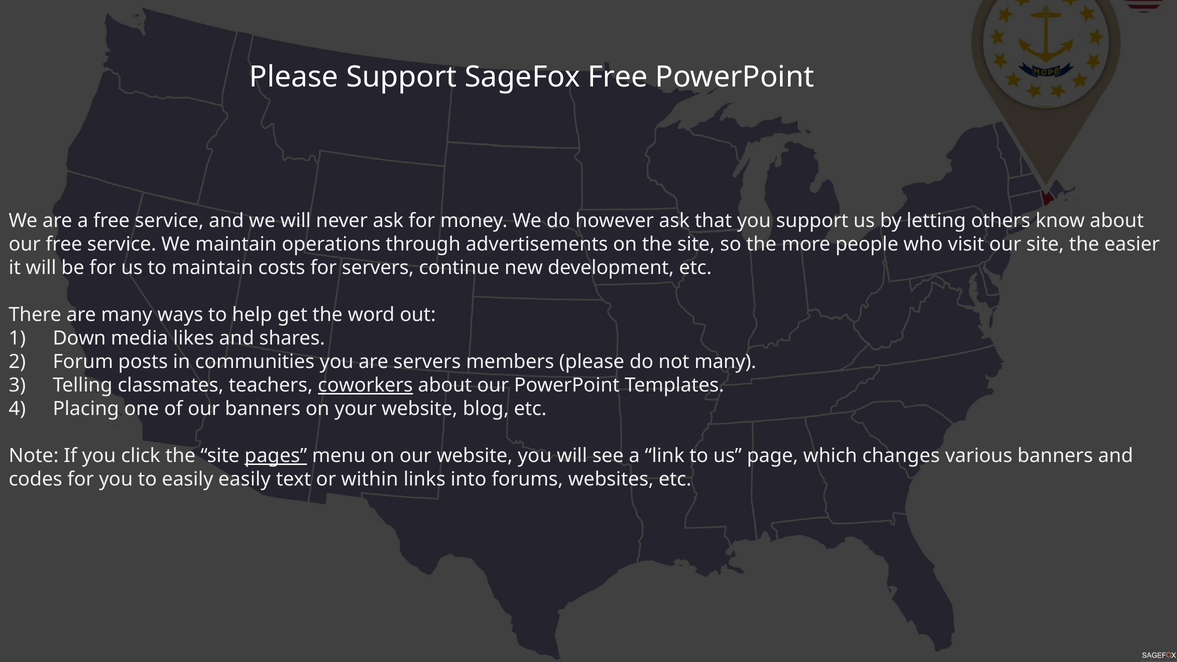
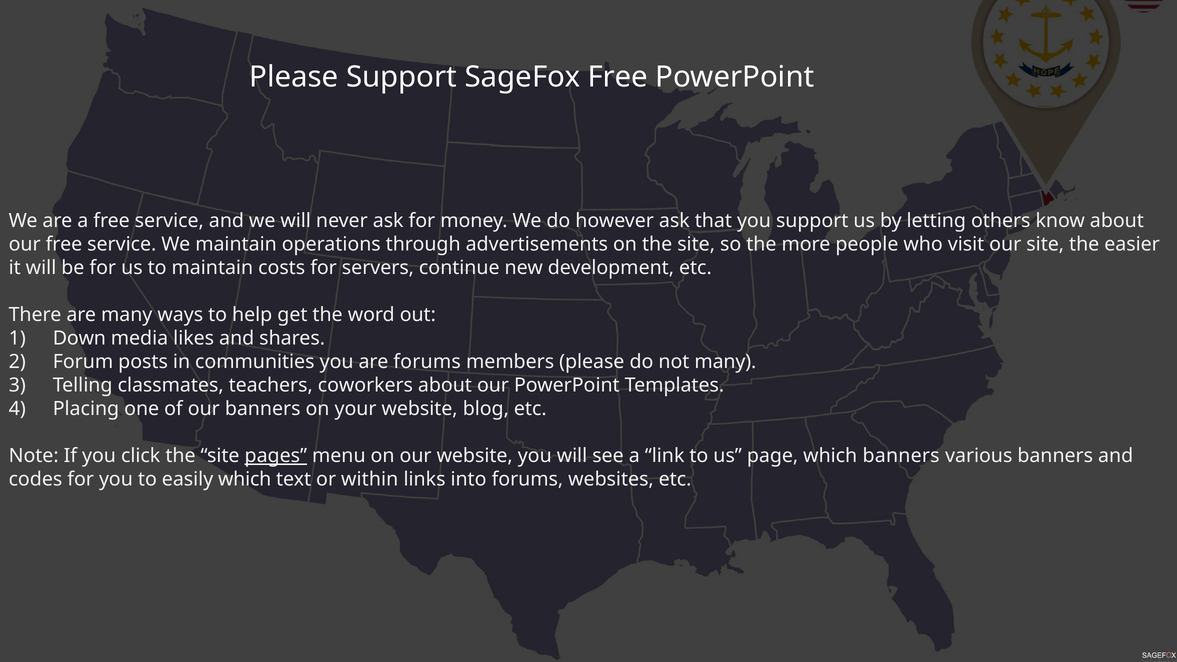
are servers: servers -> forums (427, 362)
coworkers underline: present -> none (365, 385)
which changes: changes -> banners (901, 456)
easily easily: easily -> which (245, 479)
